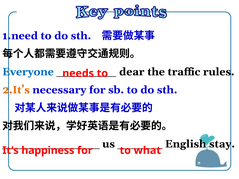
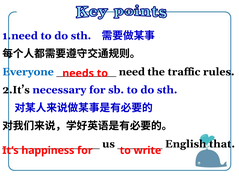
dear: dear -> need (132, 72)
2.It’s colour: orange -> black (16, 90)
stay: stay -> that (222, 144)
what: what -> write (147, 151)
